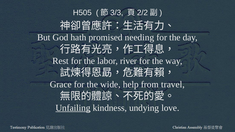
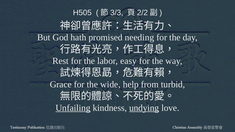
river: river -> easy (128, 61)
travel: travel -> turbid (173, 84)
undying underline: none -> present (144, 108)
